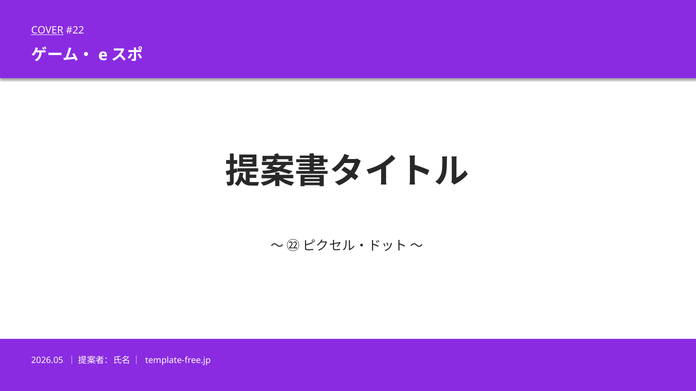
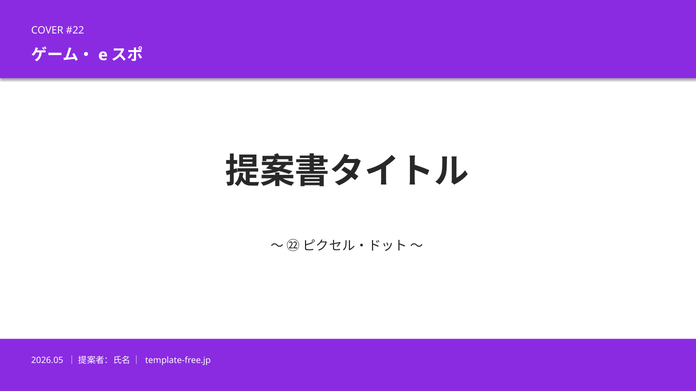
COVER underline: present -> none (47, 30)
